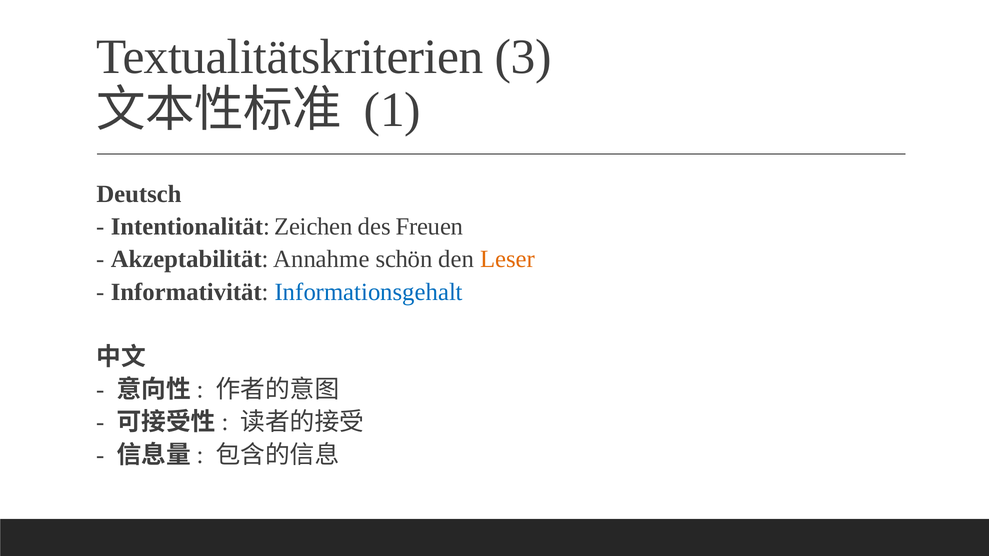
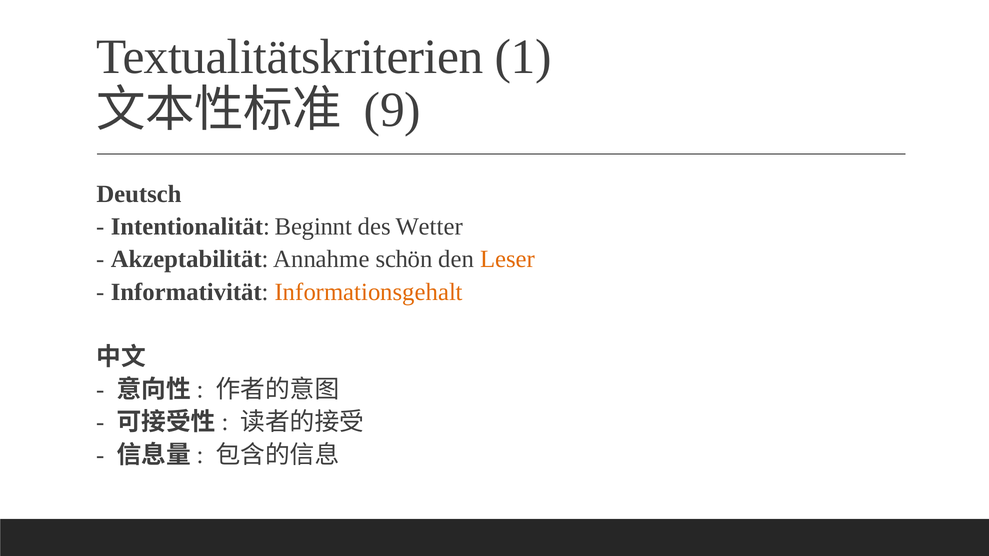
3: 3 -> 1 (523, 57)
1: 1 -> 9 (392, 110)
Zeichen: Zeichen -> Beginnt (313, 227)
Freuen: Freuen -> Wetter (429, 227)
Informationsgehalt colour: blue -> orange (369, 292)
